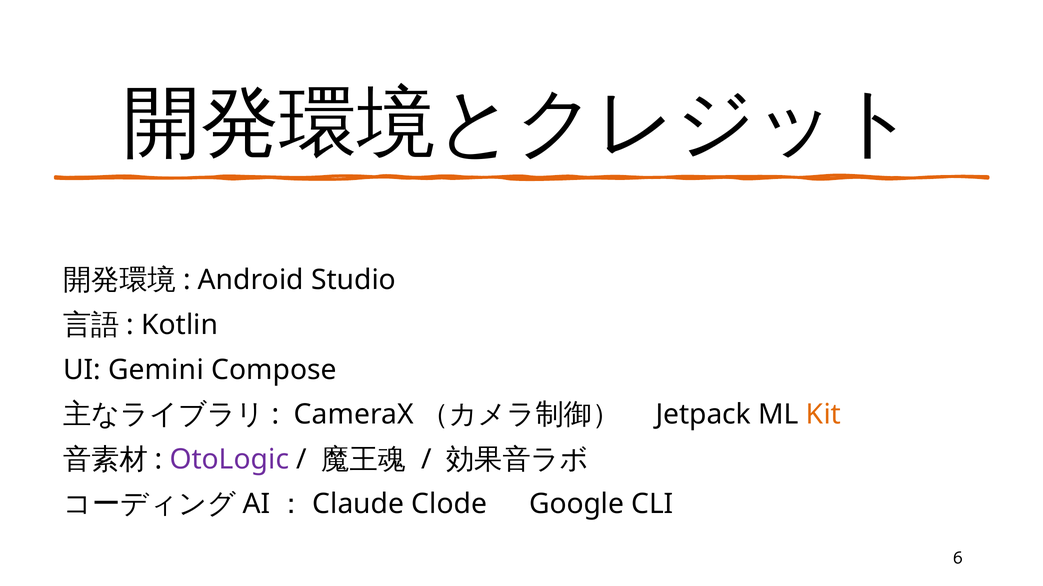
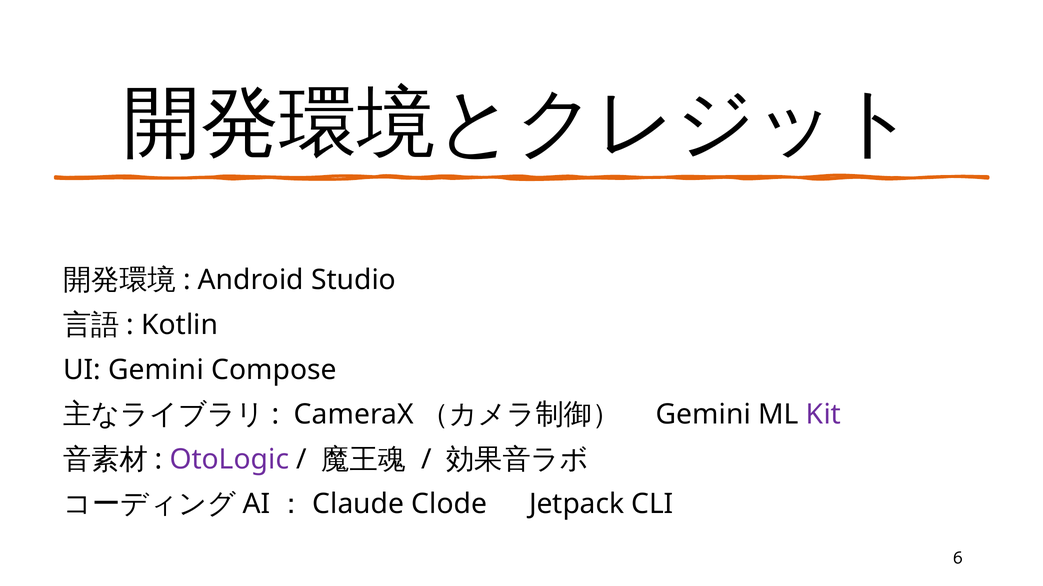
Jetpack: Jetpack -> Gemini (703, 415)
Kit colour: orange -> purple (824, 415)
Google: Google -> Jetpack (577, 505)
